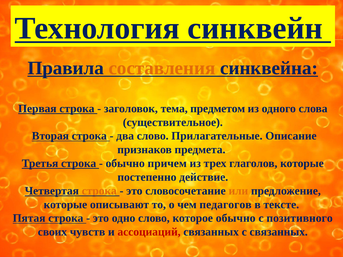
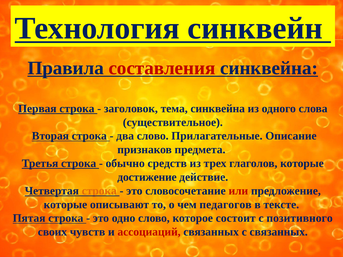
составления colour: orange -> red (162, 68)
тема предметом: предметом -> синквейна (218, 109)
причем: причем -> средств (167, 164)
постепенно: постепенно -> достижение (147, 177)
или colour: orange -> red (238, 191)
которое обычно: обычно -> состоит (236, 218)
